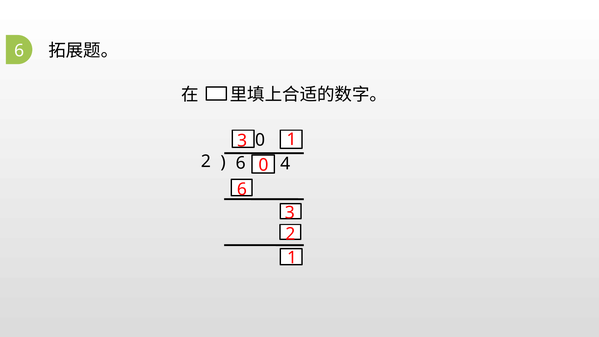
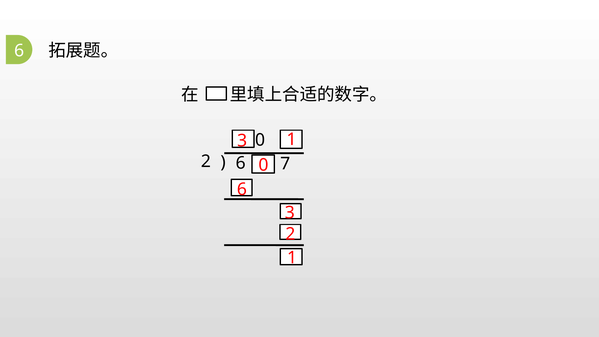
4: 4 -> 7 (285, 164)
